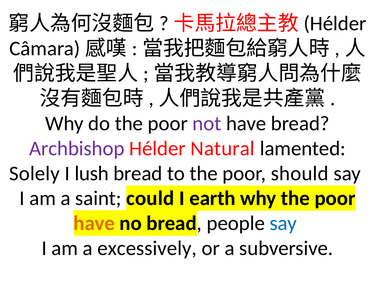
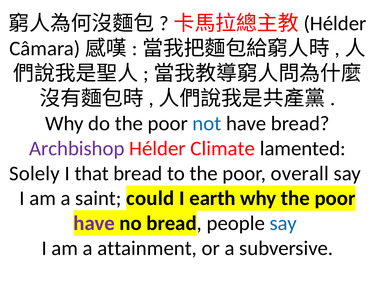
not colour: purple -> blue (207, 124)
Natural: Natural -> Climate (223, 149)
lush: lush -> that (92, 174)
should: should -> overall (300, 174)
have colour: orange -> purple (94, 224)
excessively: excessively -> attainment (147, 249)
